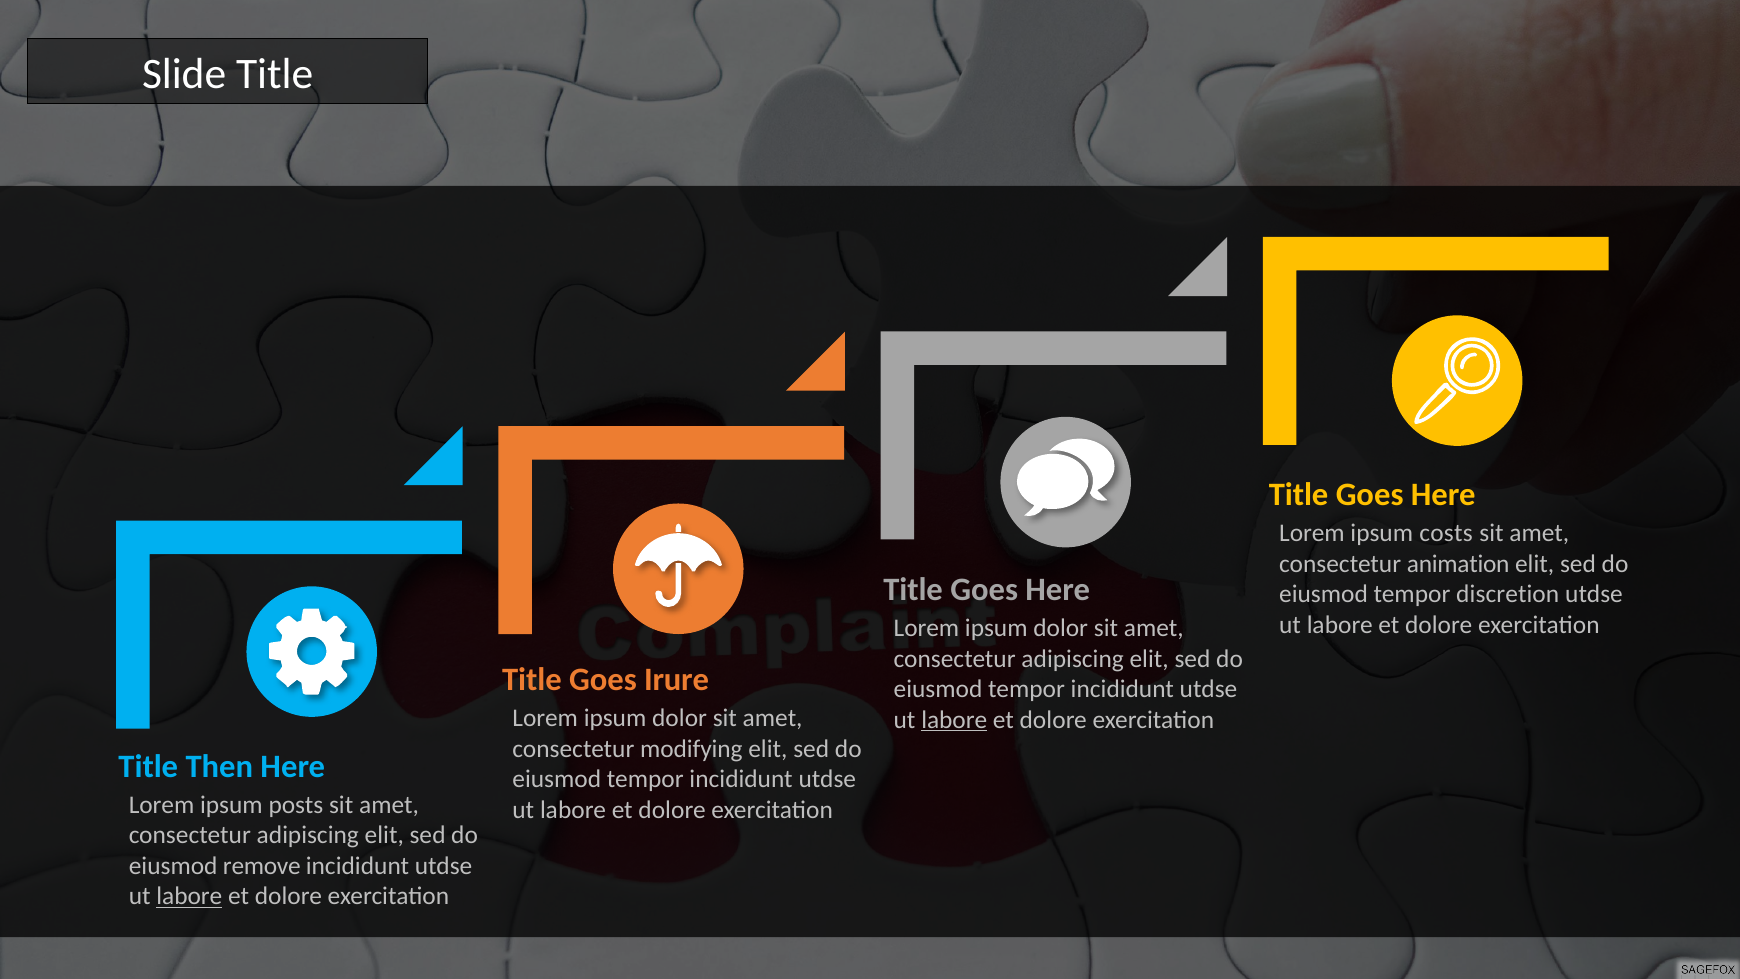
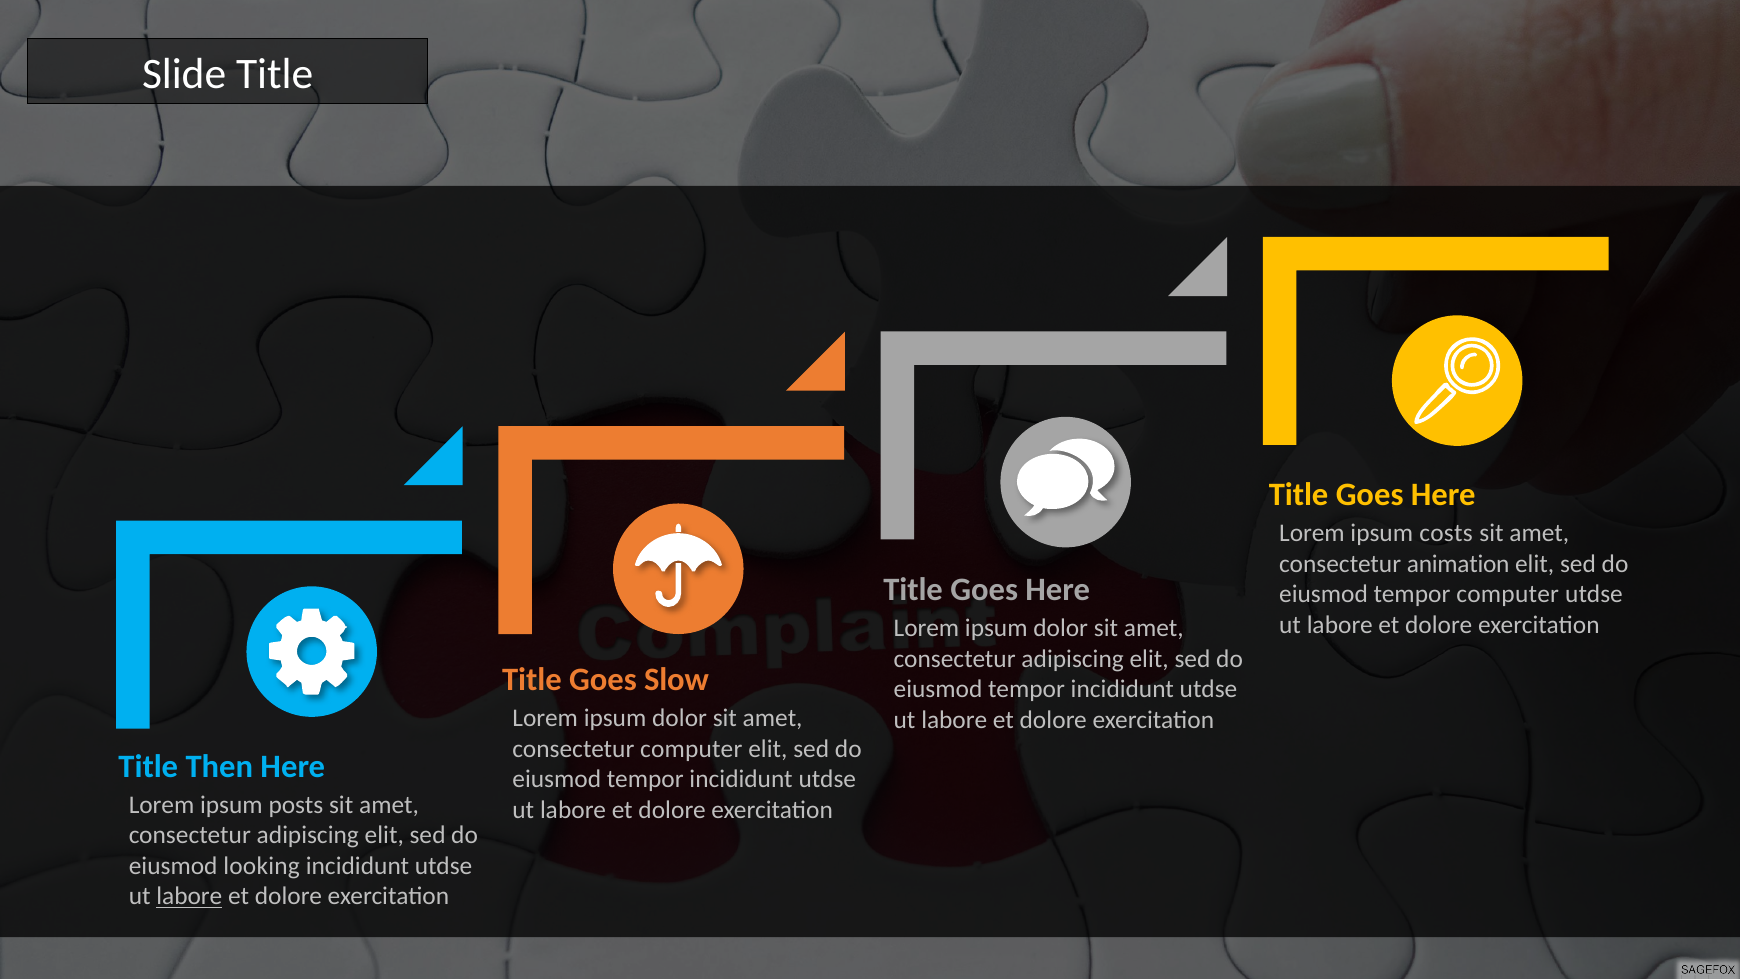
tempor discretion: discretion -> computer (1508, 594)
Irure: Irure -> Slow (676, 680)
labore underline: present -> none (954, 719)
consectetur modifying: modifying -> computer (691, 749)
remove: remove -> looking (262, 866)
